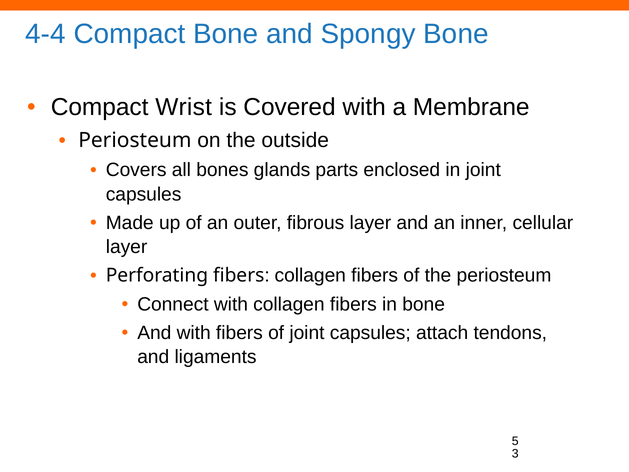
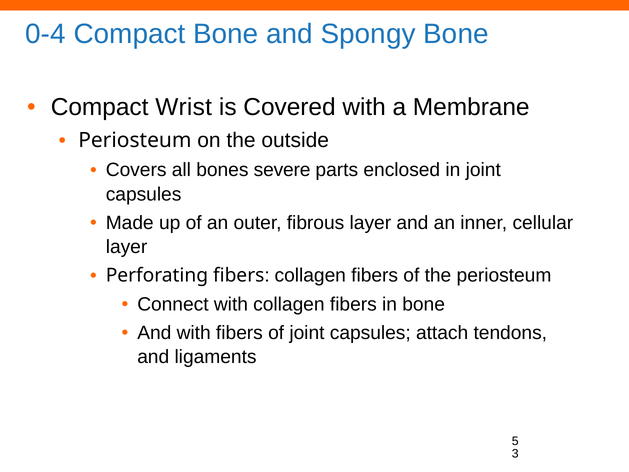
4-4: 4-4 -> 0-4 (46, 34)
glands: glands -> severe (282, 170)
